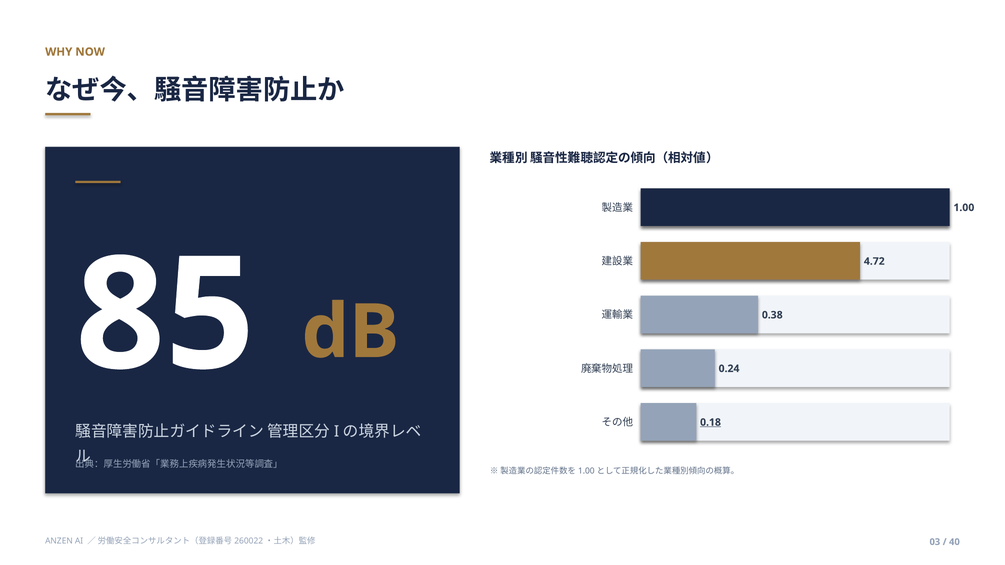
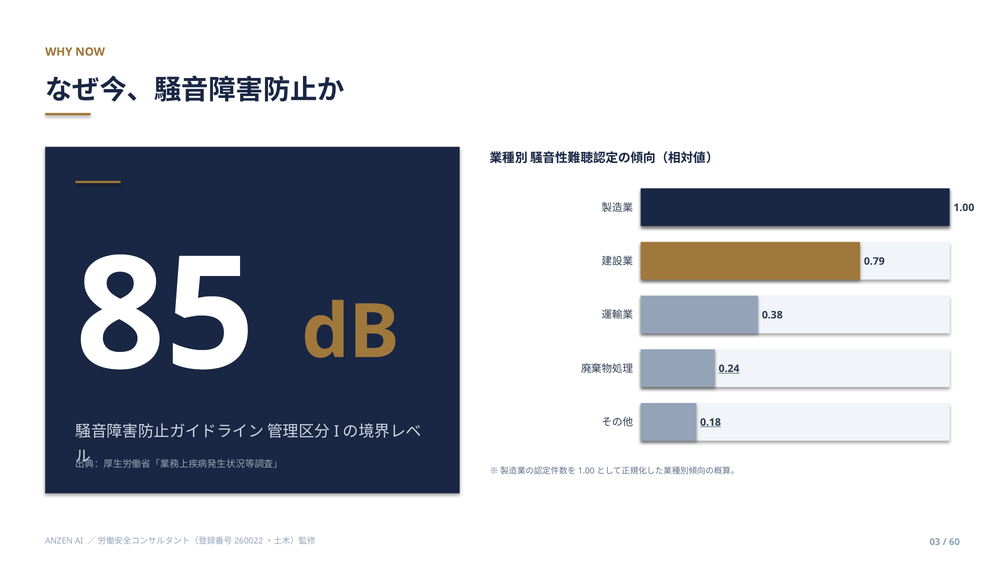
4.72: 4.72 -> 0.79 (874, 261)
0.24 underline: none -> present (729, 369)
40: 40 -> 60 (954, 542)
